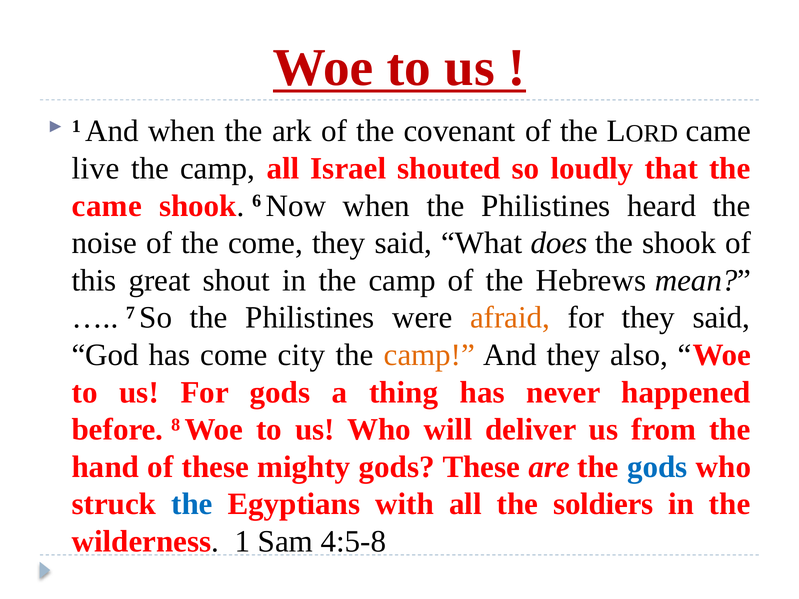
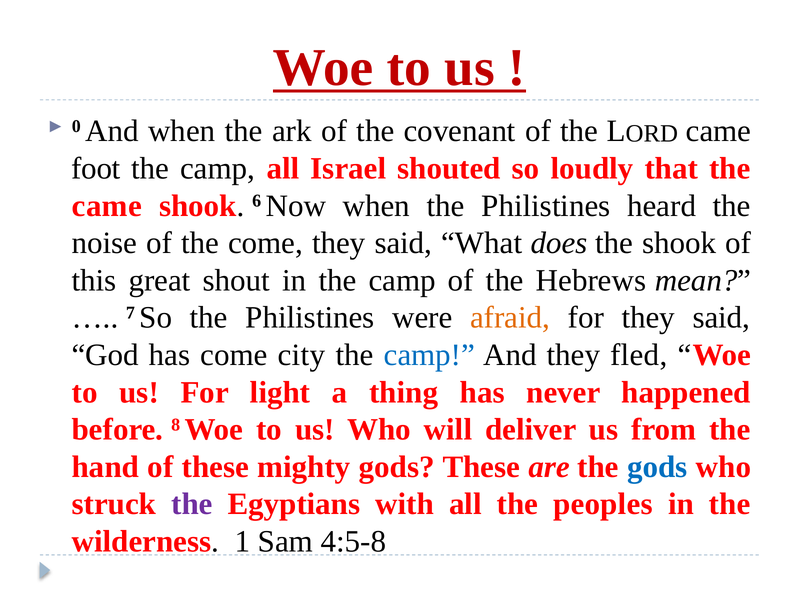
1: 1 -> 0 (76, 126)
live: live -> foot (96, 169)
camp colour: orange -> blue (429, 355)
also: also -> fled (639, 355)
For gods: gods -> light (280, 392)
the colour: blue -> purple (192, 504)
soldiers: soldiers -> peoples (603, 504)
